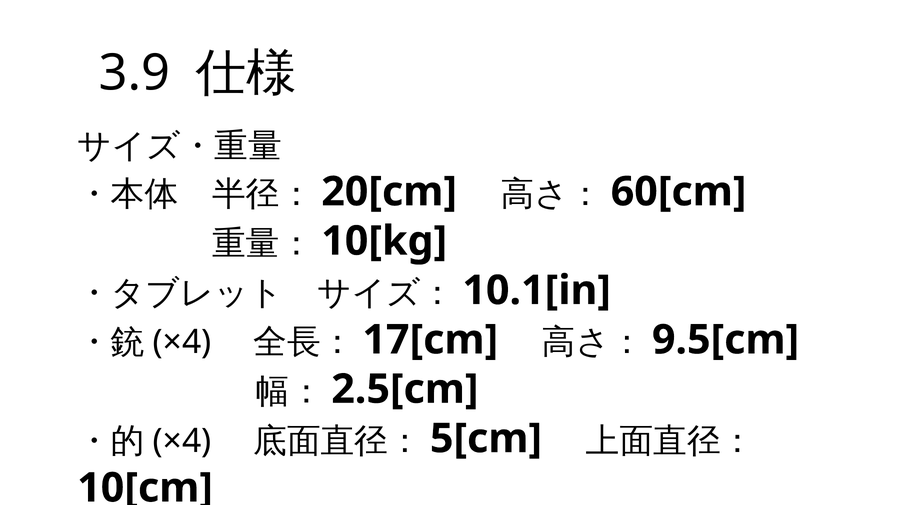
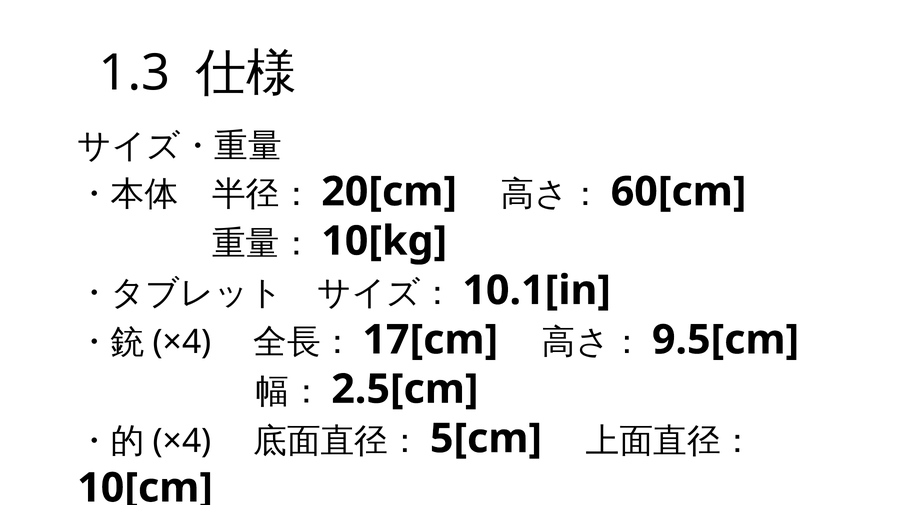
3.9: 3.9 -> 1.3 (135, 73)
